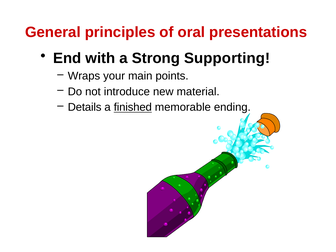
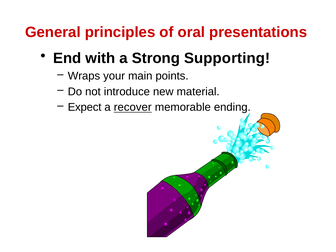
Details: Details -> Expect (85, 107)
finished: finished -> recover (133, 107)
